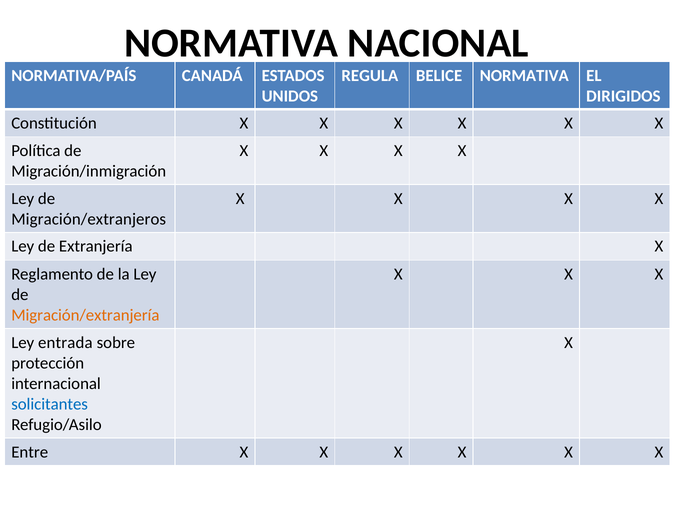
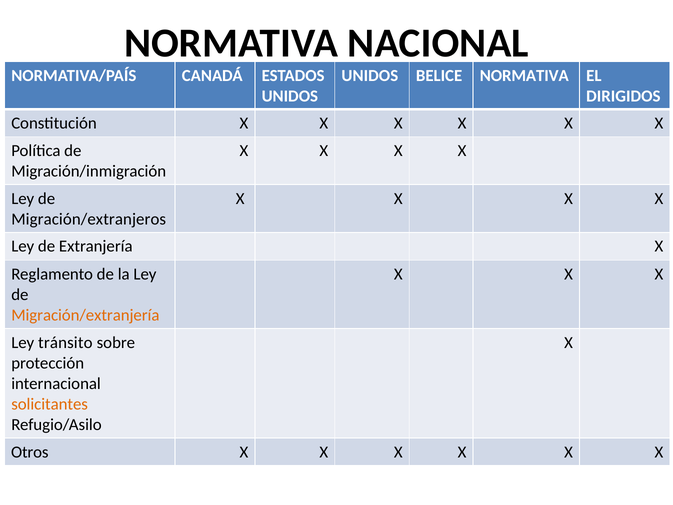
REGULA: REGULA -> UNIDOS (370, 75)
entrada: entrada -> tránsito (65, 342)
solicitantes colour: blue -> orange (50, 404)
Entre: Entre -> Otros (30, 452)
